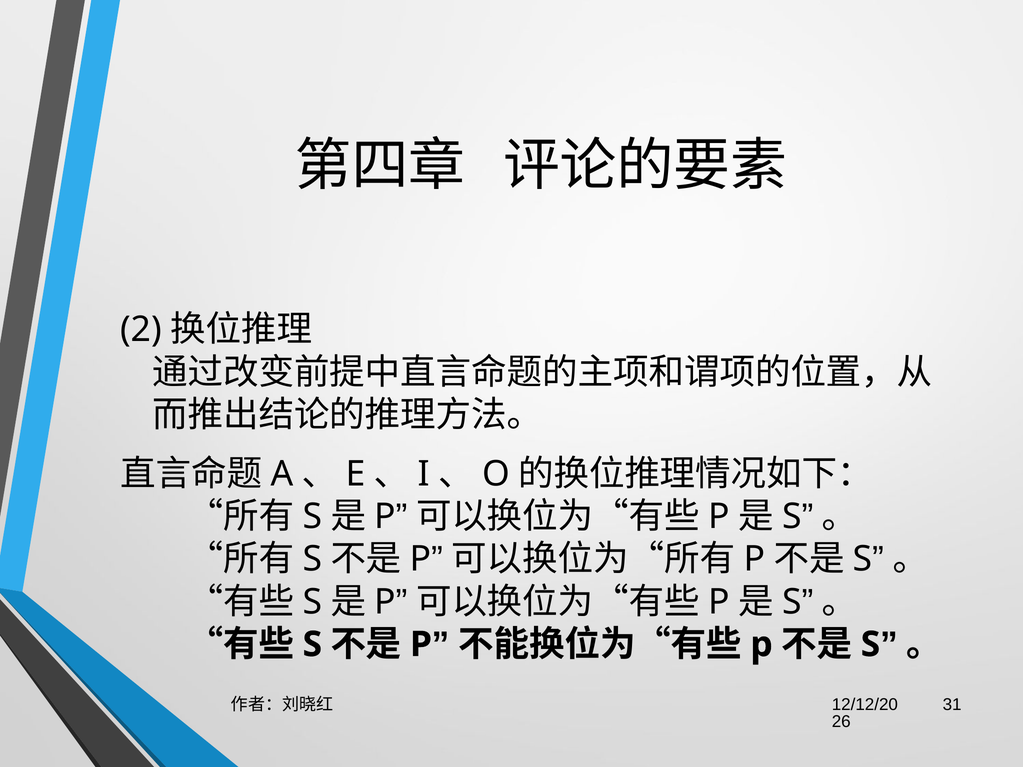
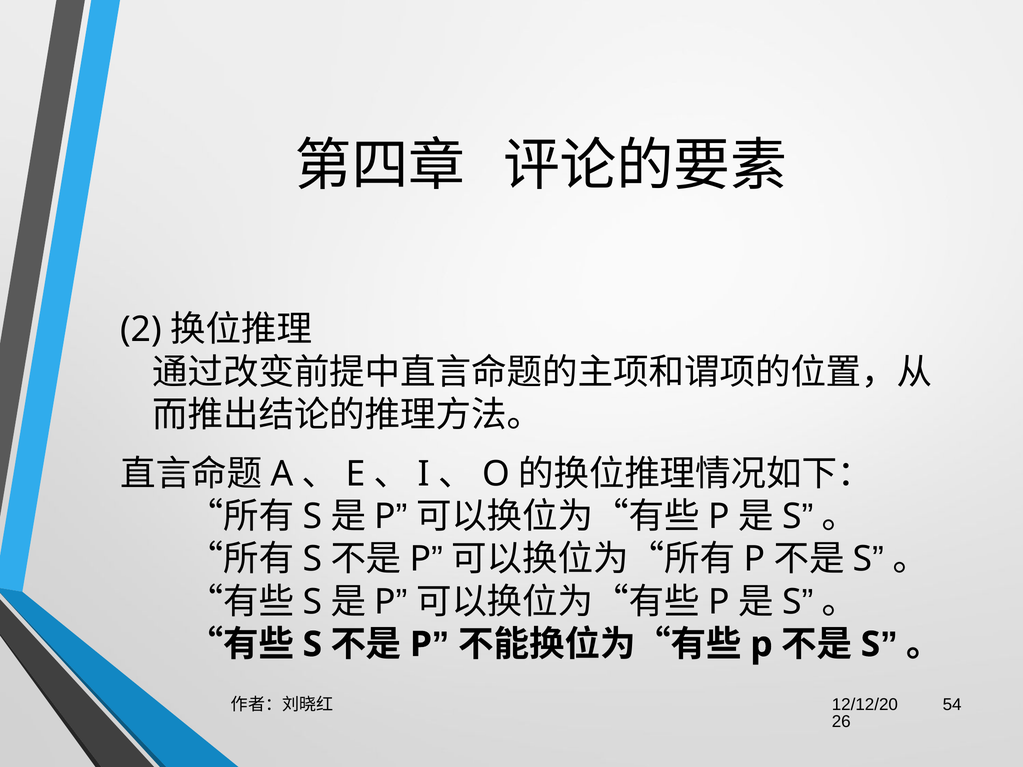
31: 31 -> 54 (952, 705)
